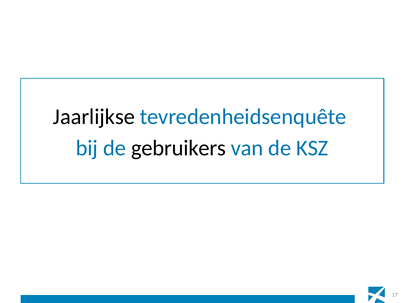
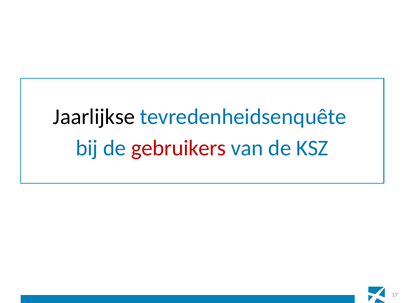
gebruikers colour: black -> red (179, 148)
